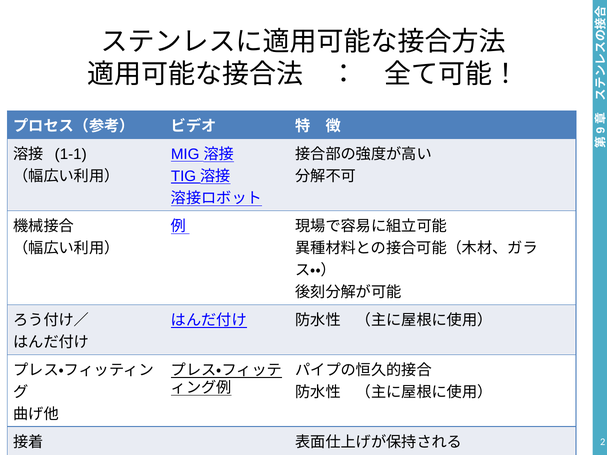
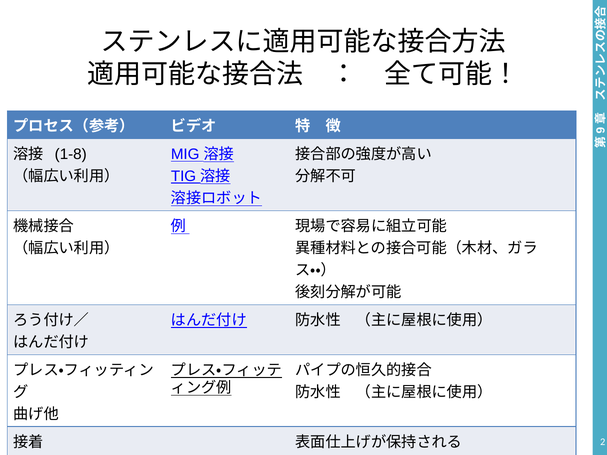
1-1: 1-1 -> 1-8 (71, 155)
